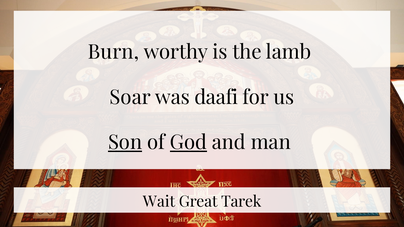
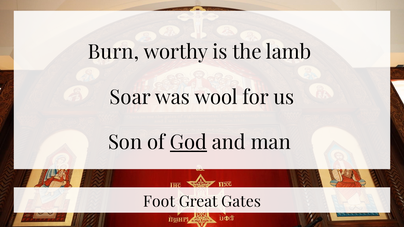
daafi: daafi -> wool (216, 98)
Son underline: present -> none (125, 143)
Wait: Wait -> Foot (159, 202)
Tarek: Tarek -> Gates (241, 202)
